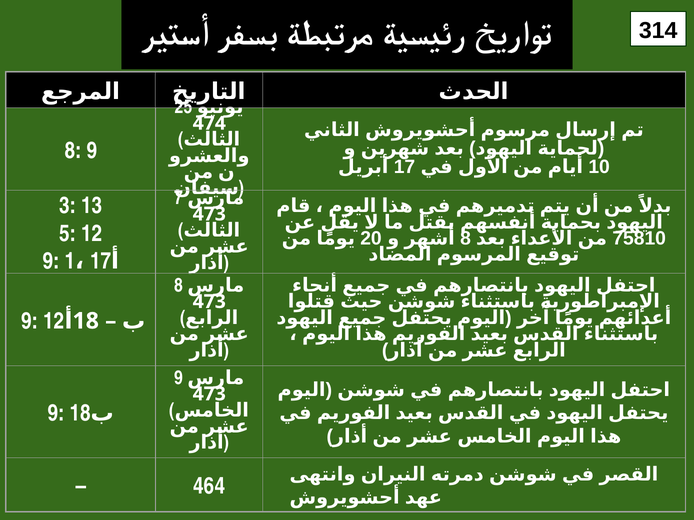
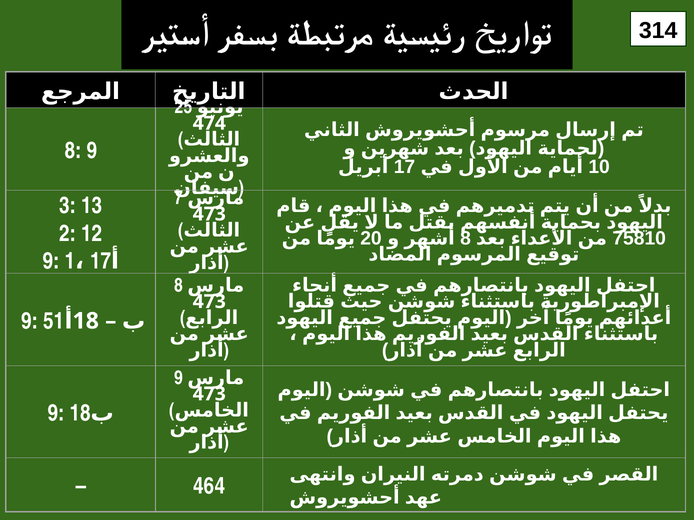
5: 5 -> 2 (68, 234)
9 12: 12 -> 51 (54, 321)
